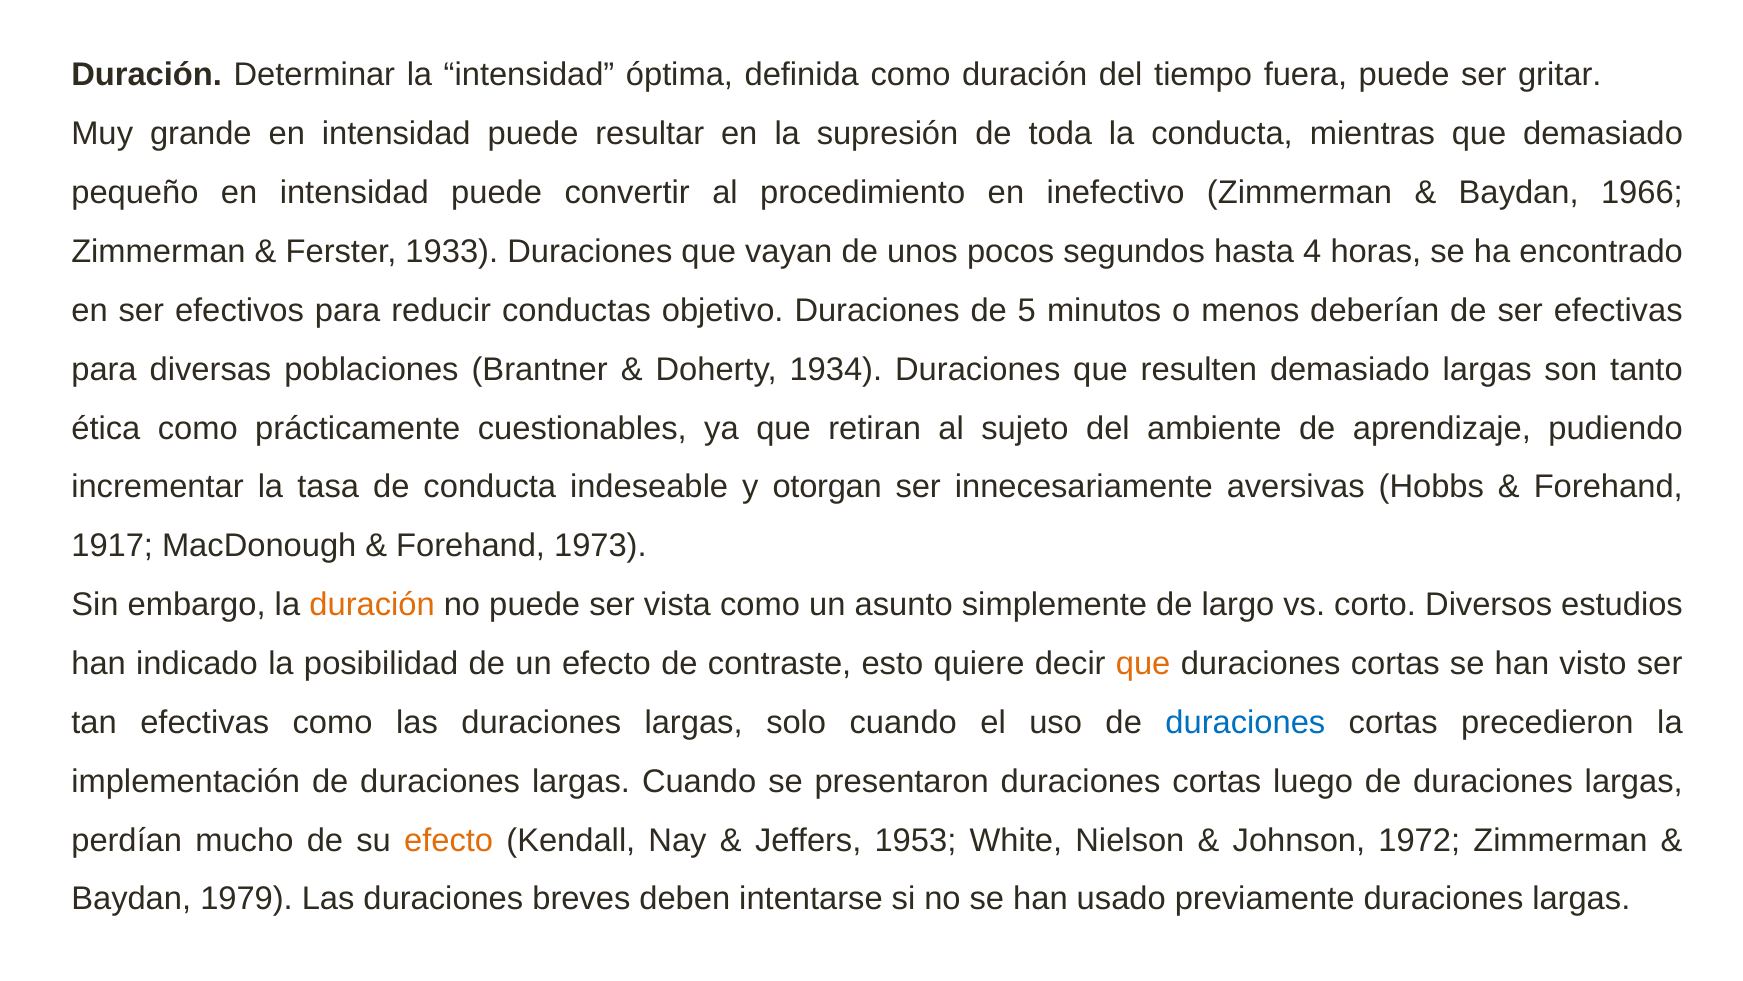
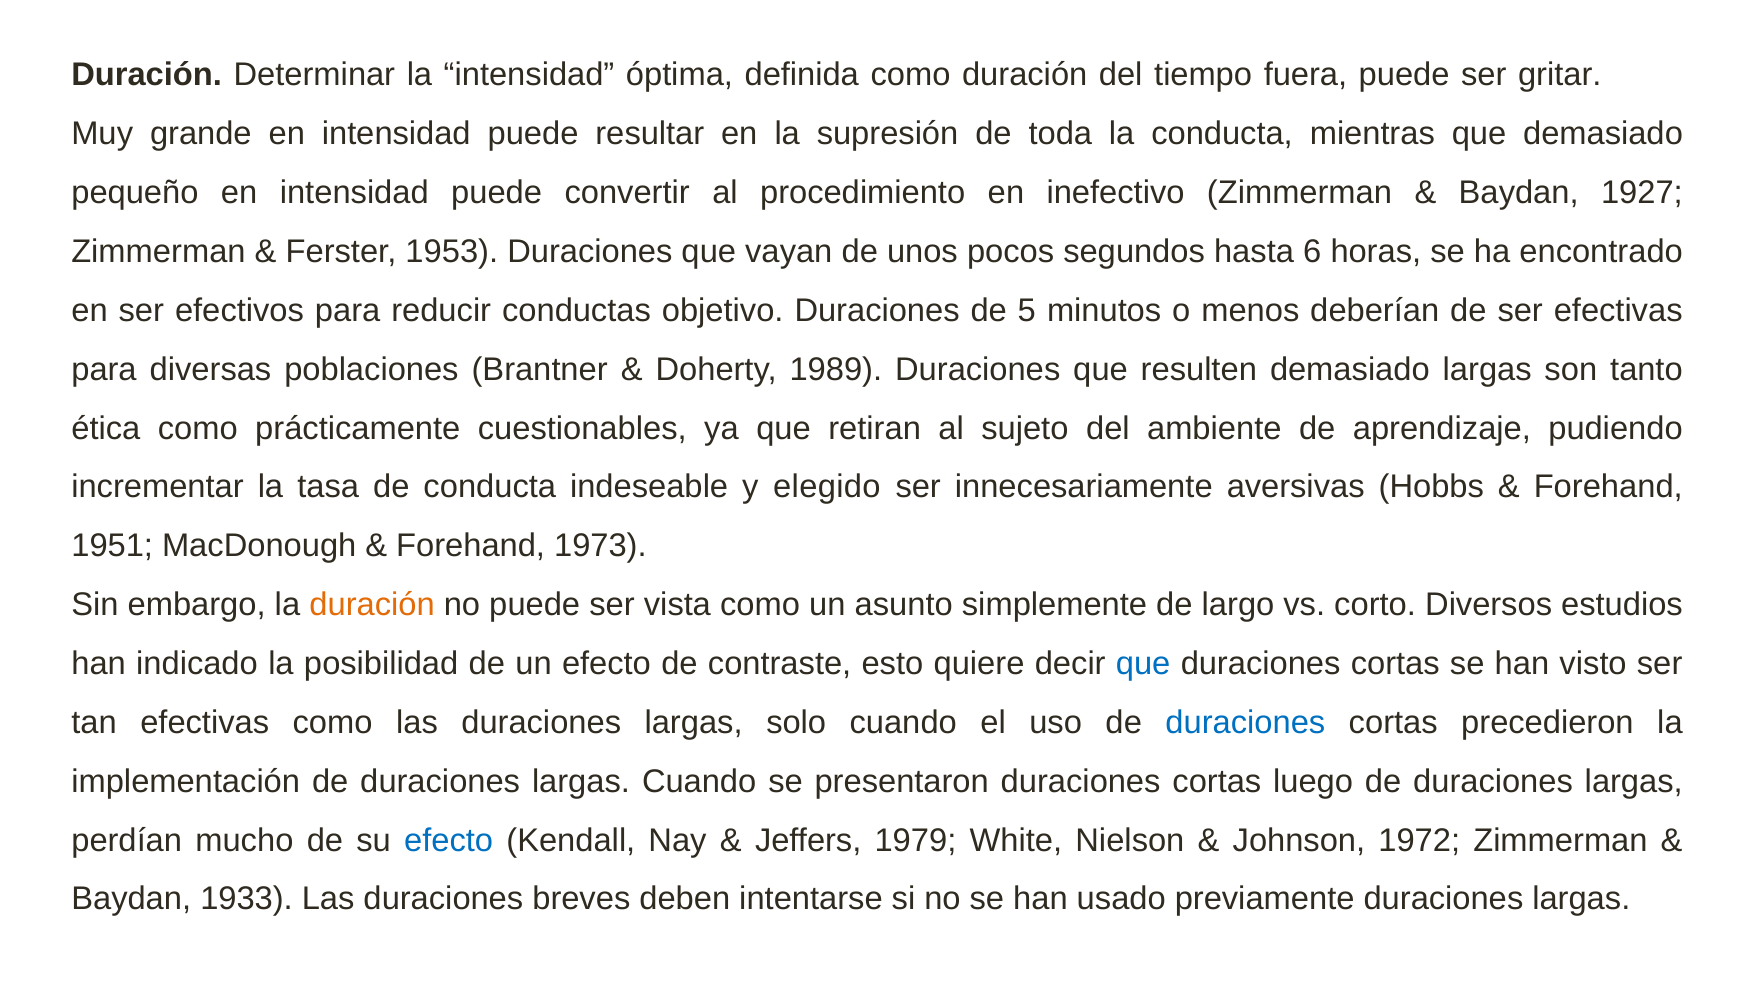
1966: 1966 -> 1927 (1642, 193)
1933: 1933 -> 1953 (452, 251)
4: 4 -> 6 (1312, 251)
1934: 1934 -> 1989 (836, 369)
otorgan: otorgan -> elegido (827, 487)
1917: 1917 -> 1951 (112, 546)
que colour: orange -> blue (1143, 663)
efecto colour: orange -> blue (449, 840)
1953: 1953 -> 1979 (915, 840)
1979: 1979 -> 1933 (247, 899)
